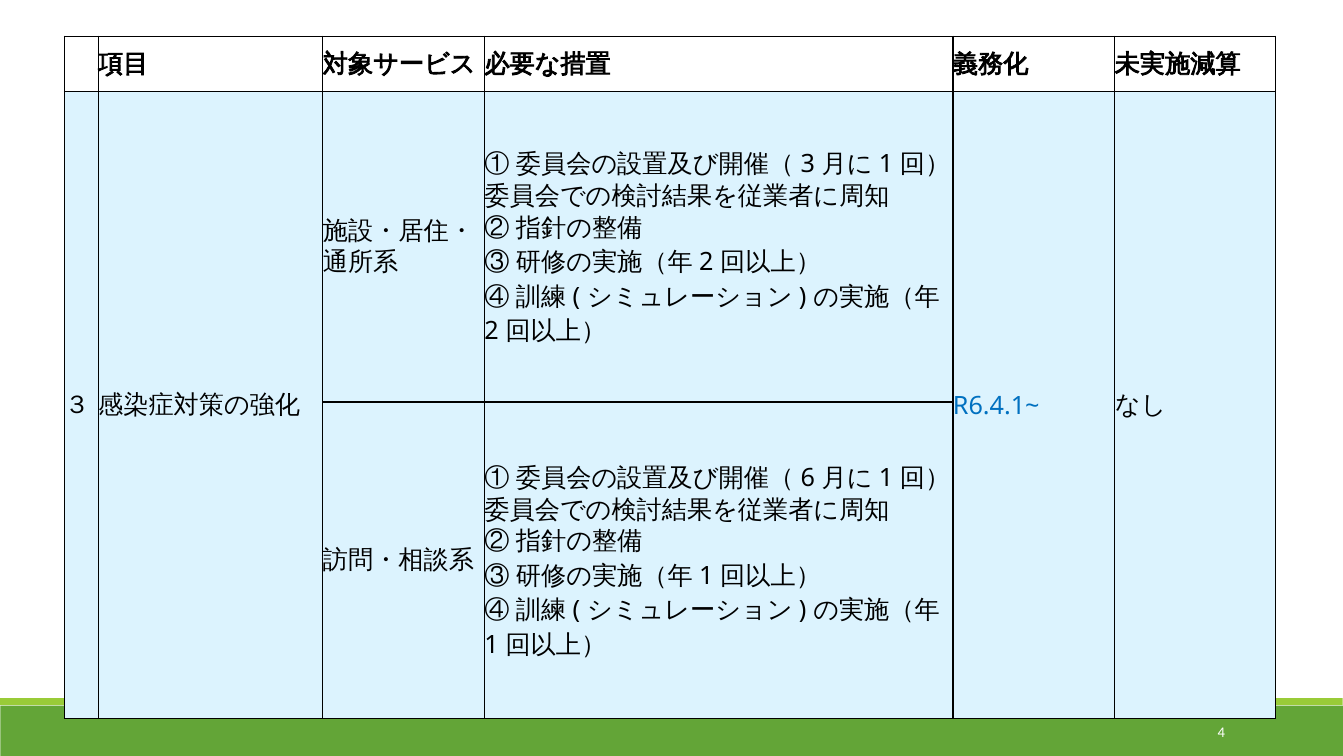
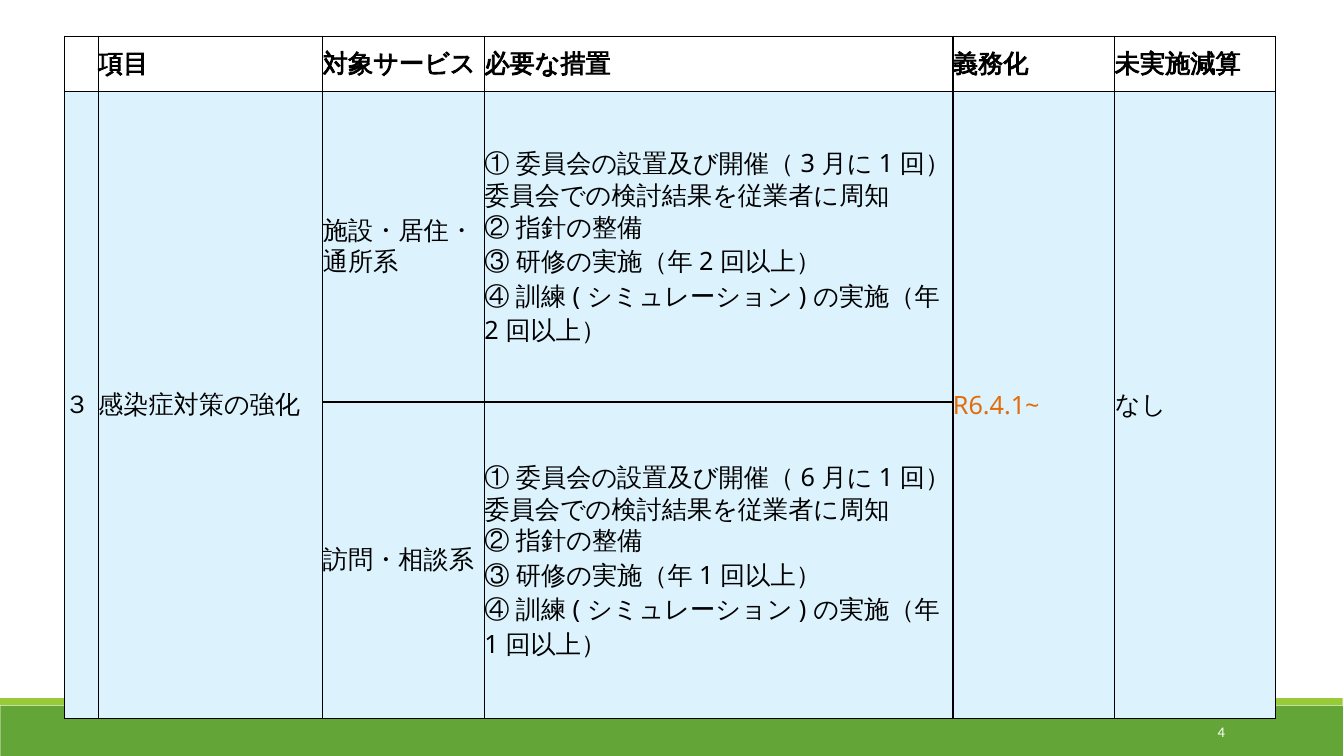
R6.4.1~ colour: blue -> orange (996, 406)
